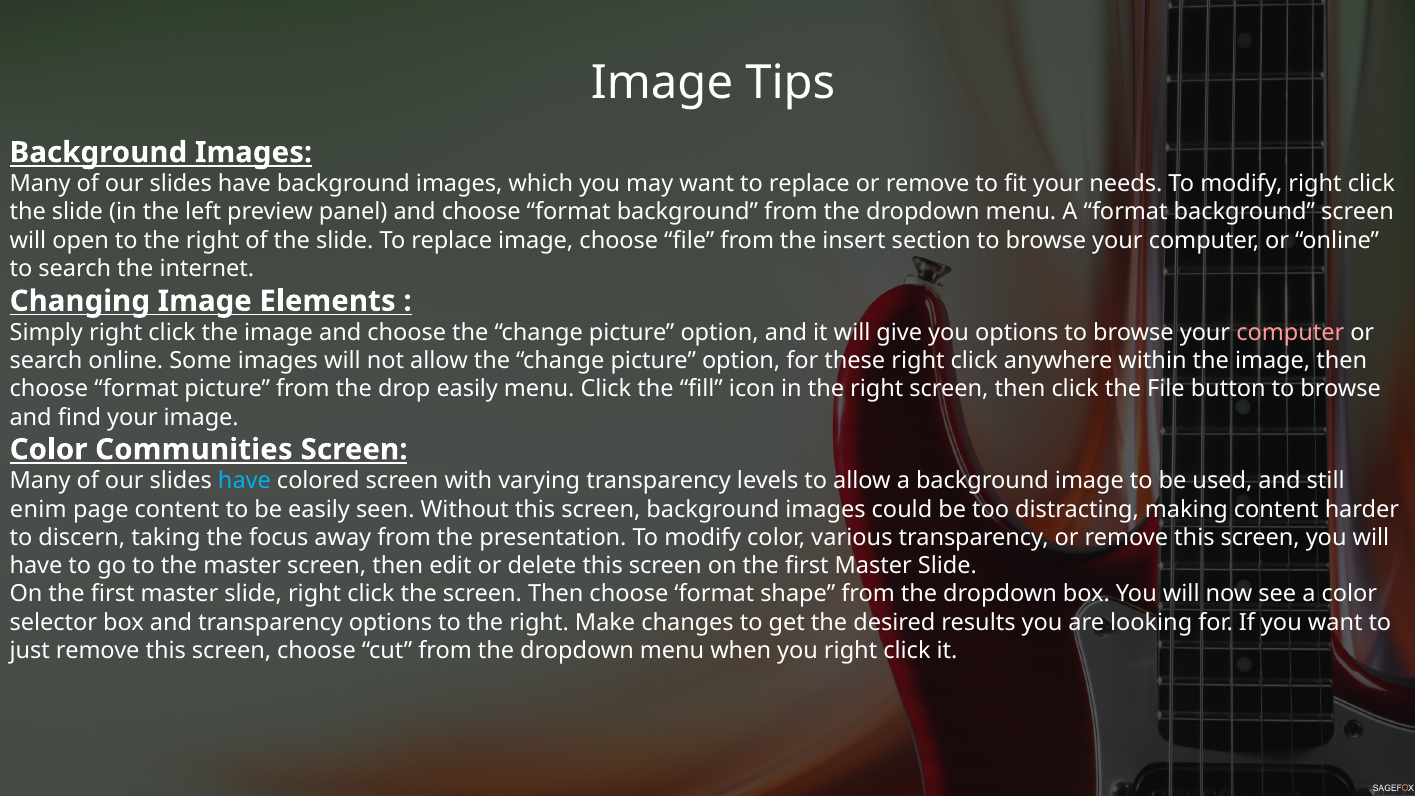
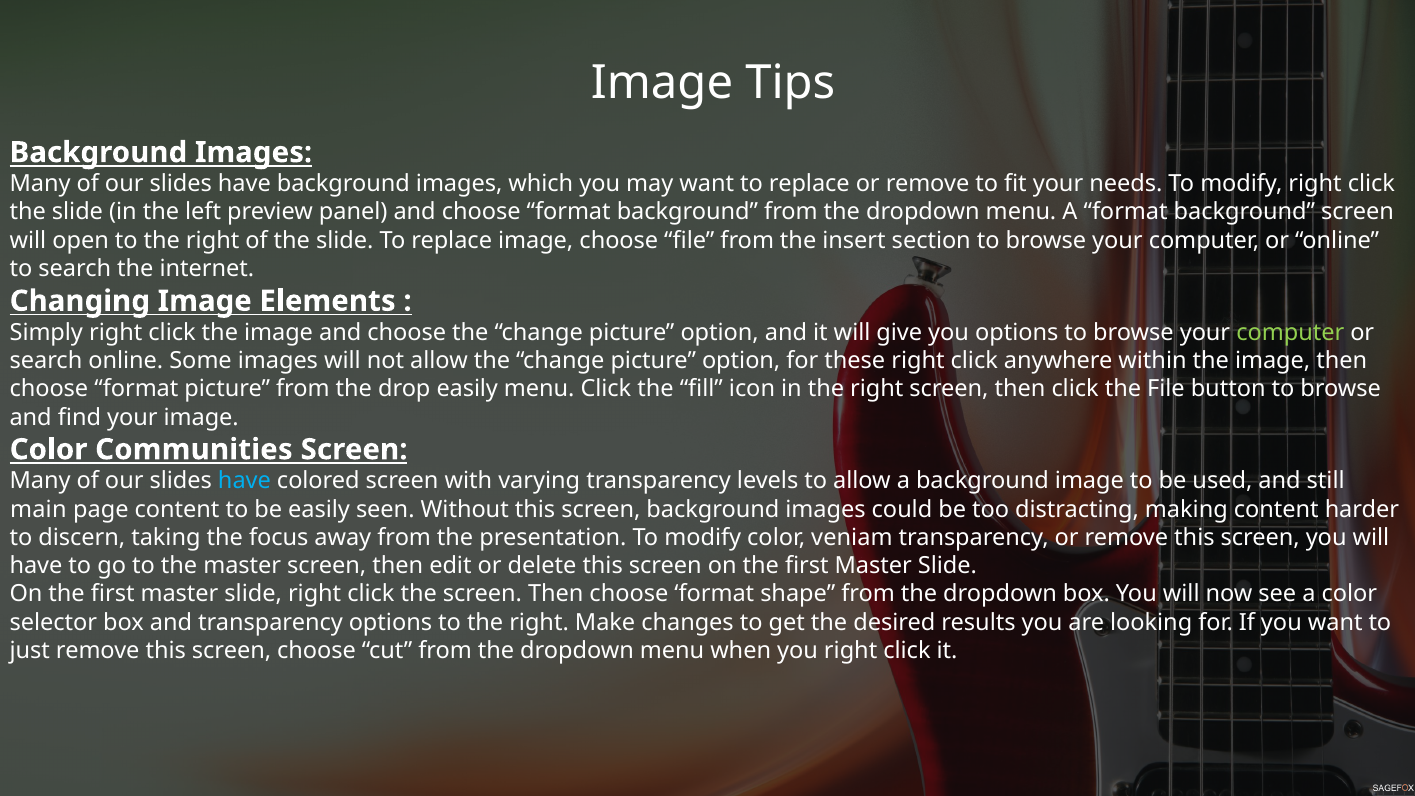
computer colour: pink -> light green (1290, 332)
enim: enim -> main (38, 509)
various: various -> veniam (852, 538)
